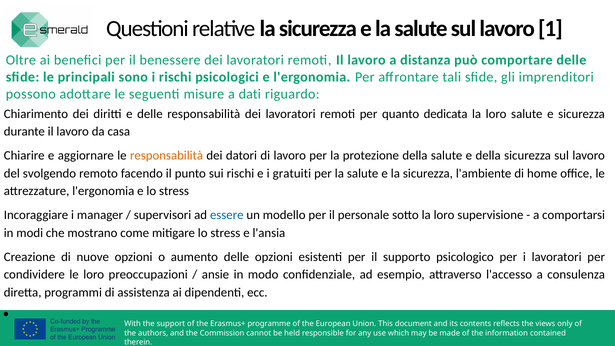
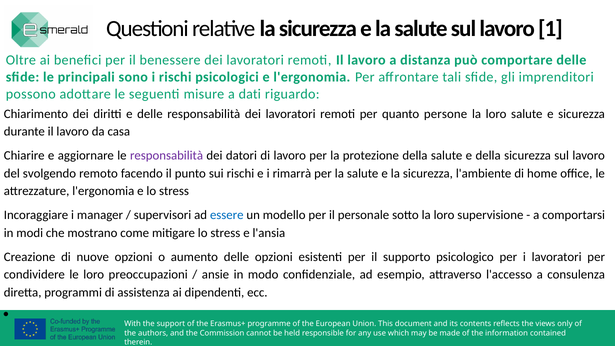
dedicata: dedicata -> persone (446, 114)
responsabilità colour: orange -> purple (167, 156)
gratuiti: gratuiti -> rimarrà (292, 173)
